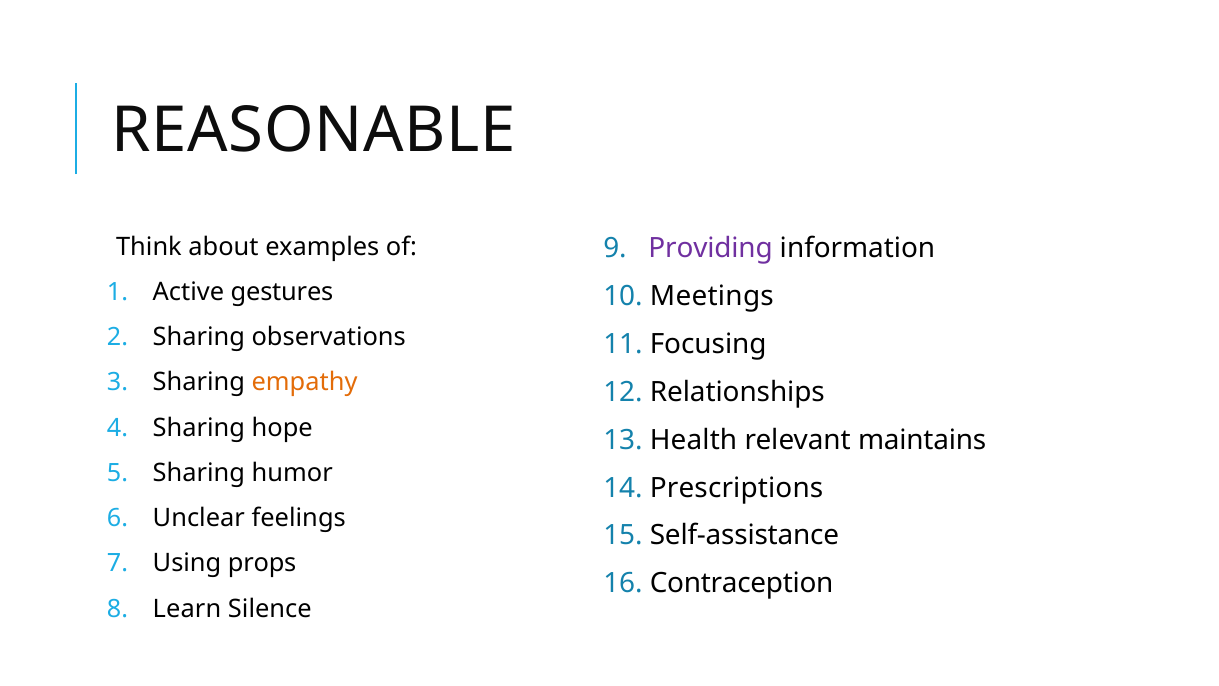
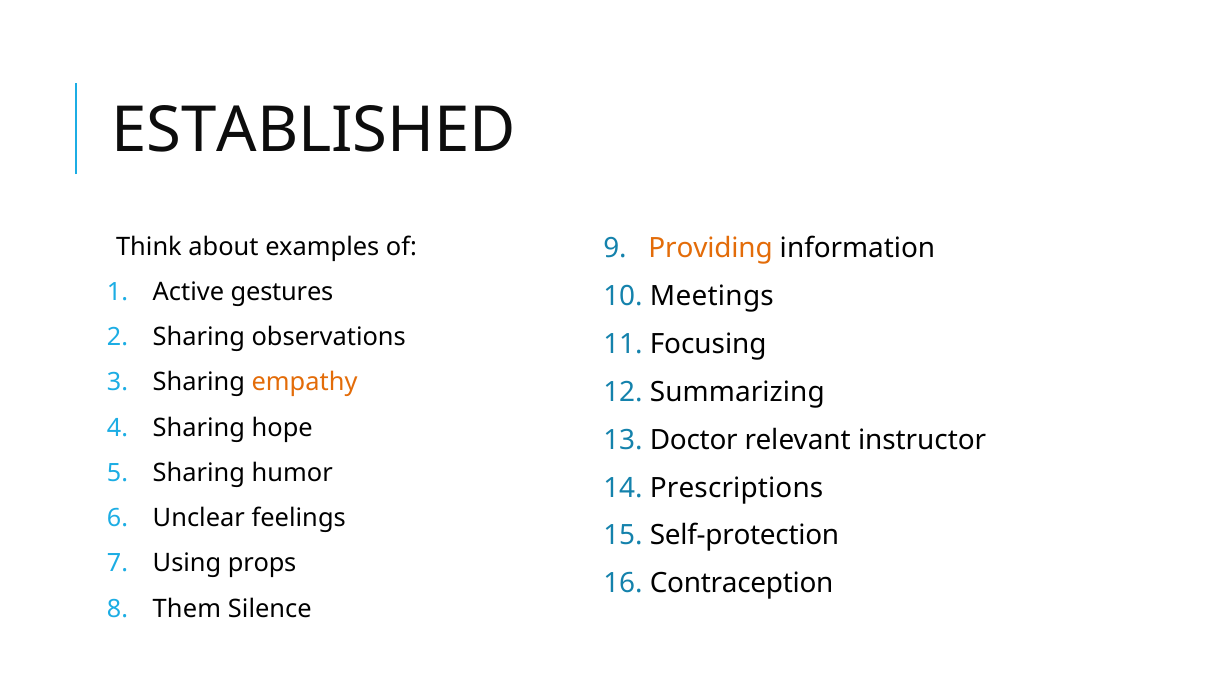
REASONABLE: REASONABLE -> ESTABLISHED (314, 131)
Providing colour: purple -> orange (711, 248)
Relationships: Relationships -> Summarizing (737, 392)
Health: Health -> Doctor (694, 440)
maintains: maintains -> instructor (922, 440)
Self-assistance: Self-assistance -> Self-protection (745, 535)
Learn: Learn -> Them (187, 608)
